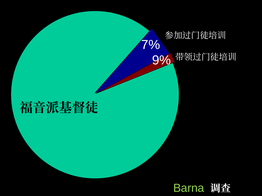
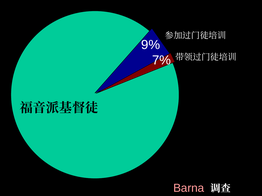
7%: 7% -> 9% (151, 45)
9%: 9% -> 7% (162, 60)
Barna colour: light green -> pink (189, 189)
